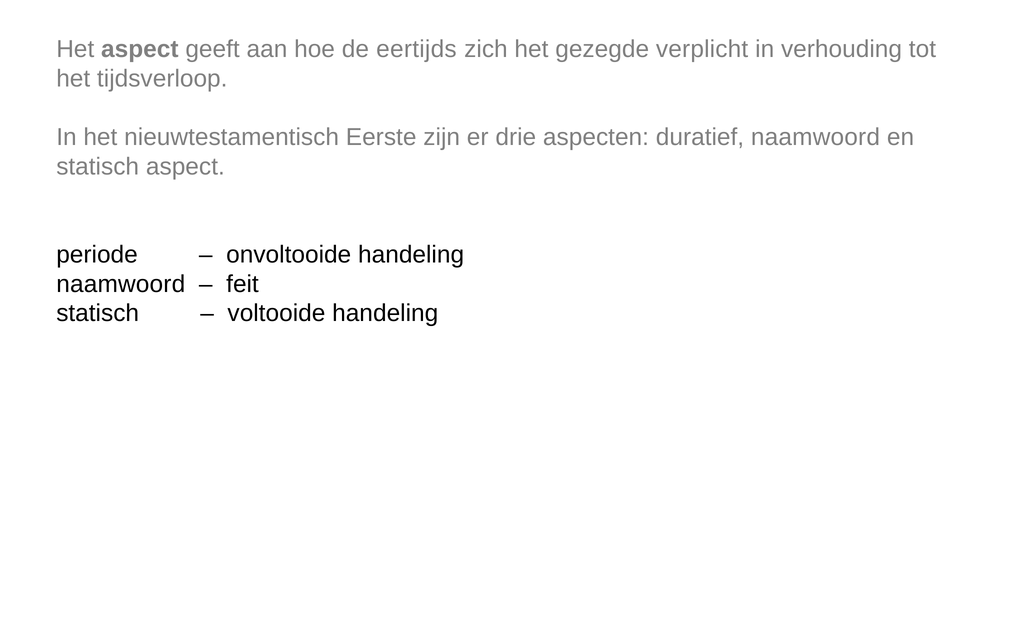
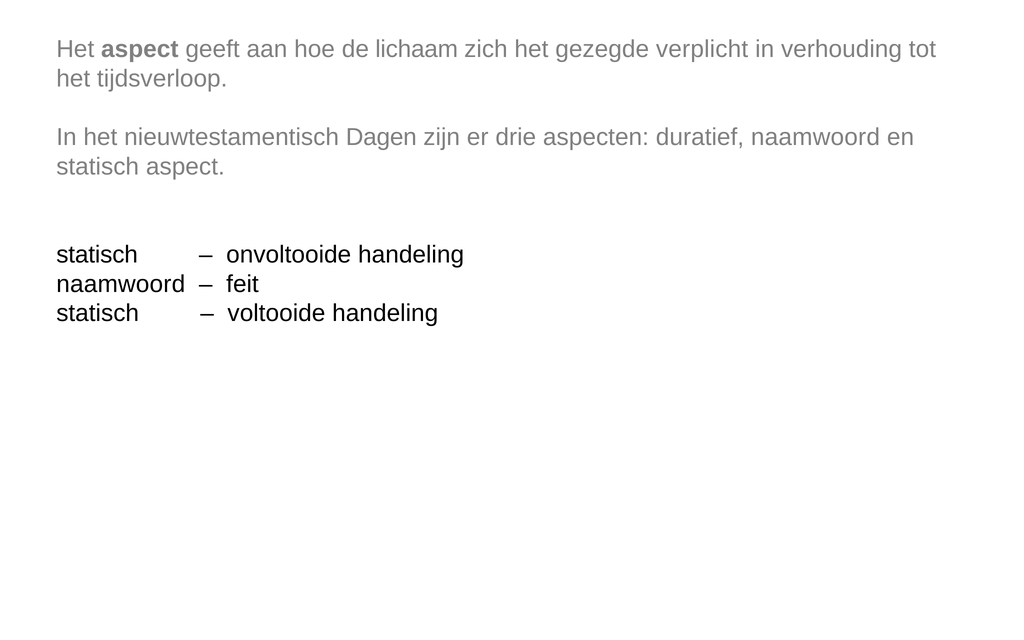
eertijds: eertijds -> lichaam (417, 49)
Eerste: Eerste -> Dagen (381, 137)
periode: periode -> statisch (97, 255)
